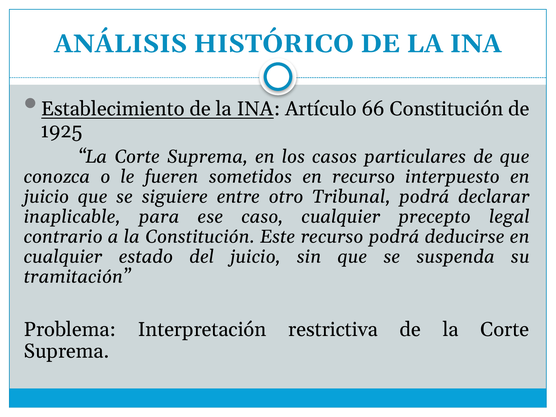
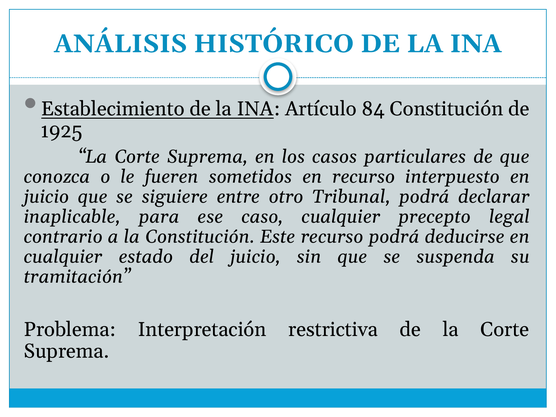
66: 66 -> 84 (373, 109)
